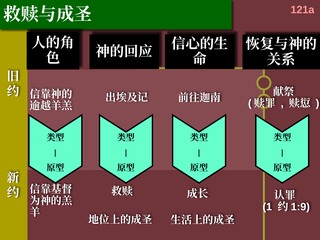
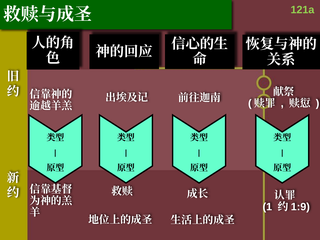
121a colour: pink -> light green (302, 10)
